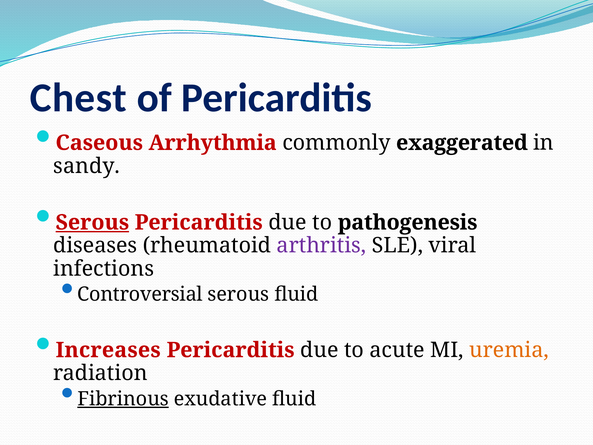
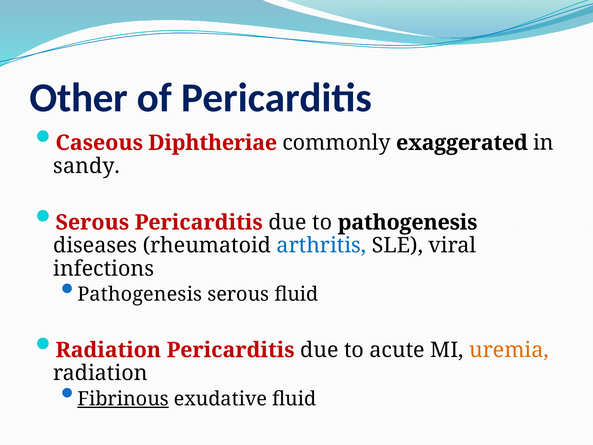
Chest: Chest -> Other (79, 98)
Arrhythmia: Arrhythmia -> Diphtheriae (213, 143)
Serous underline: present -> none (92, 222)
arthritis colour: purple -> blue (321, 245)
Controversial: Controversial -> Pathogenesis (140, 294)
Increases: Increases -> Radiation (108, 350)
